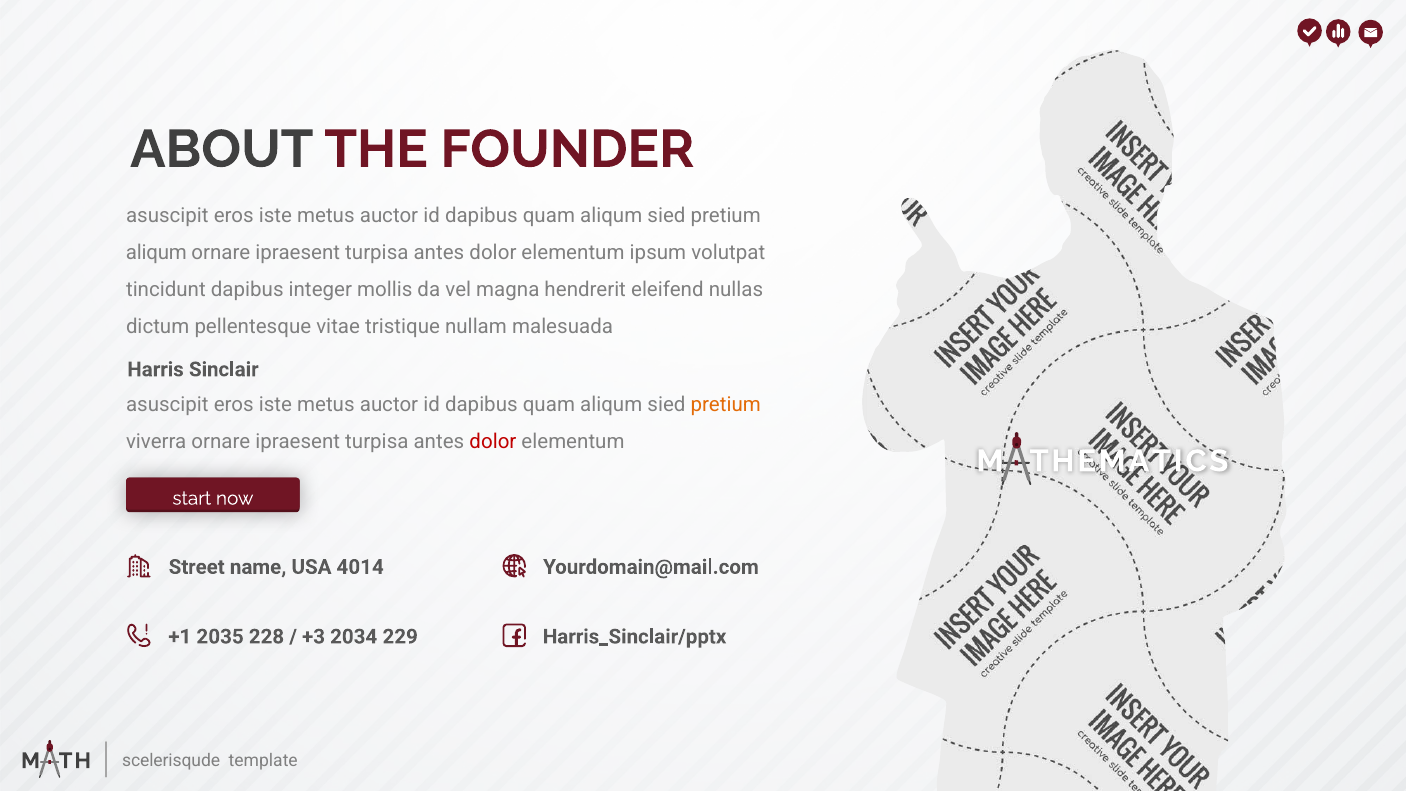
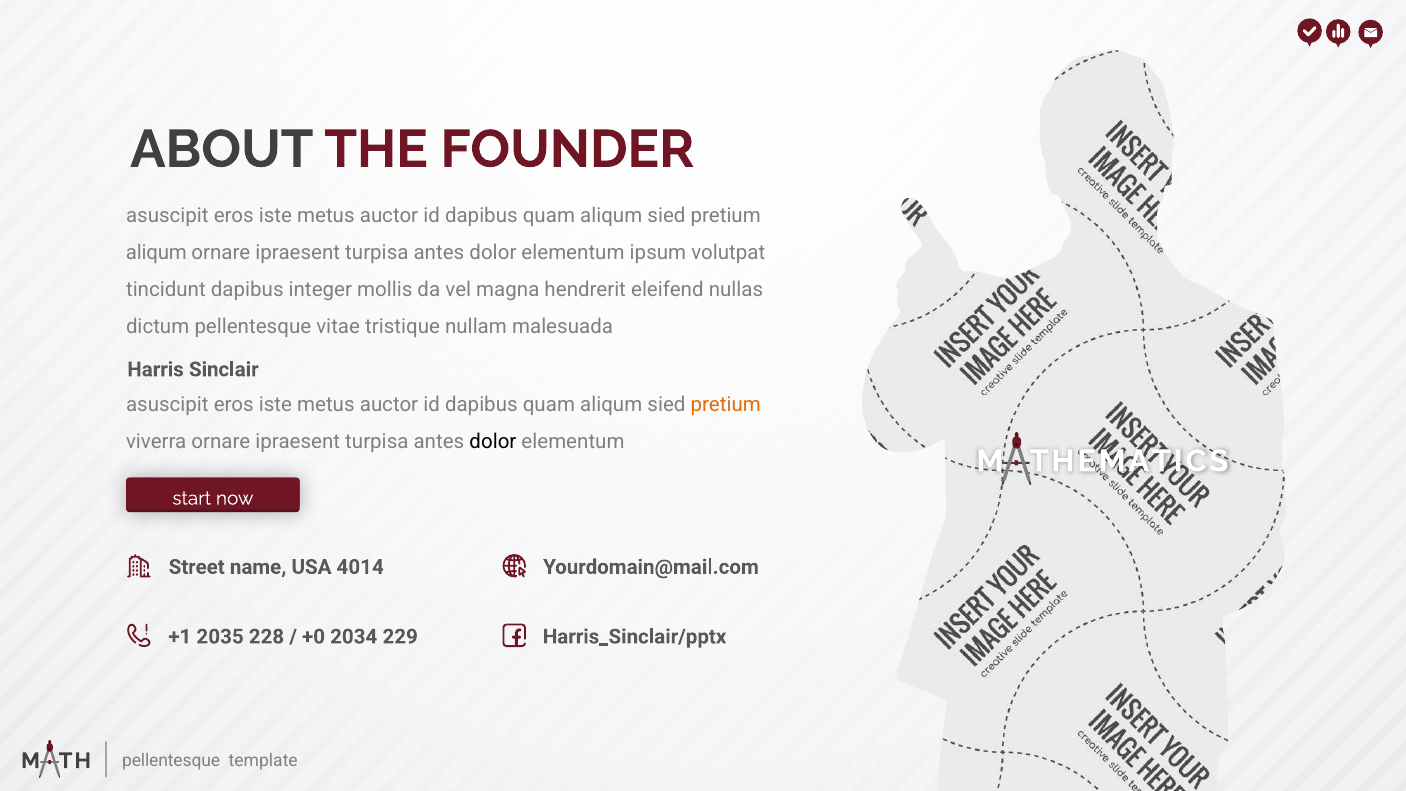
dolor colour: red -> black (493, 442)
+3: +3 -> +0 (313, 637)
scelerisqude: scelerisqude -> pellentesque (171, 760)
